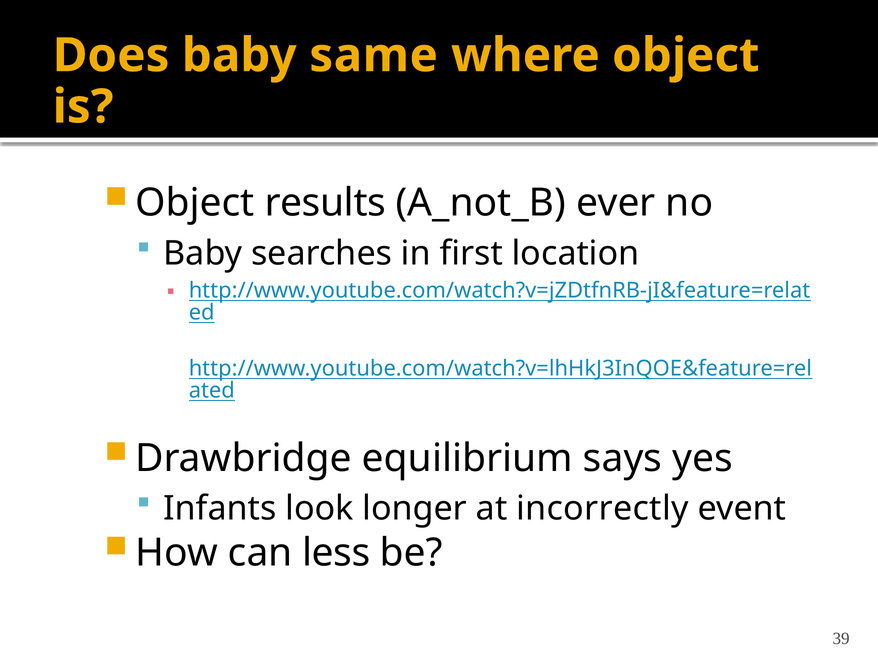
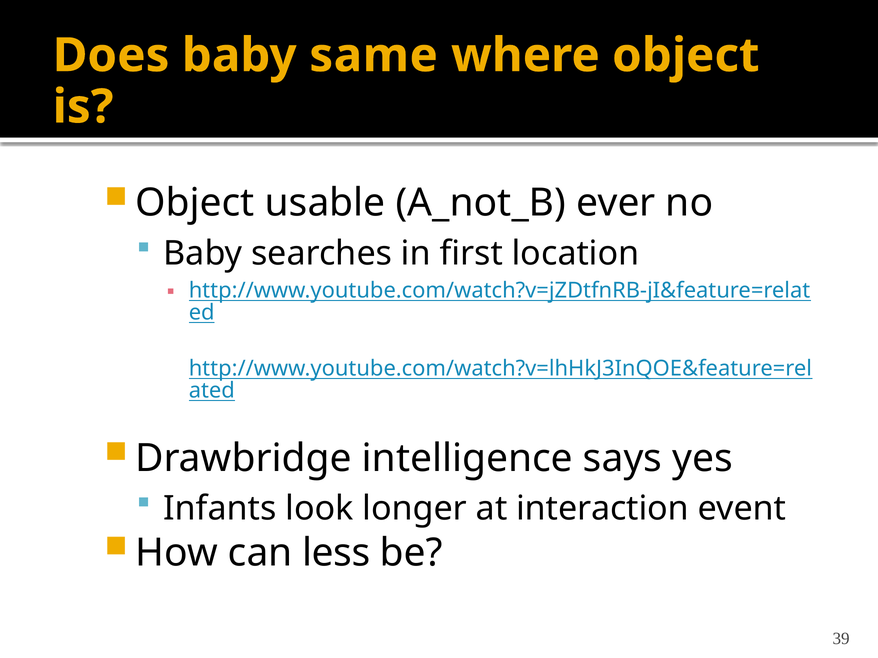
results: results -> usable (325, 203)
equilibrium: equilibrium -> intelligence (467, 459)
incorrectly: incorrectly -> interaction (603, 509)
